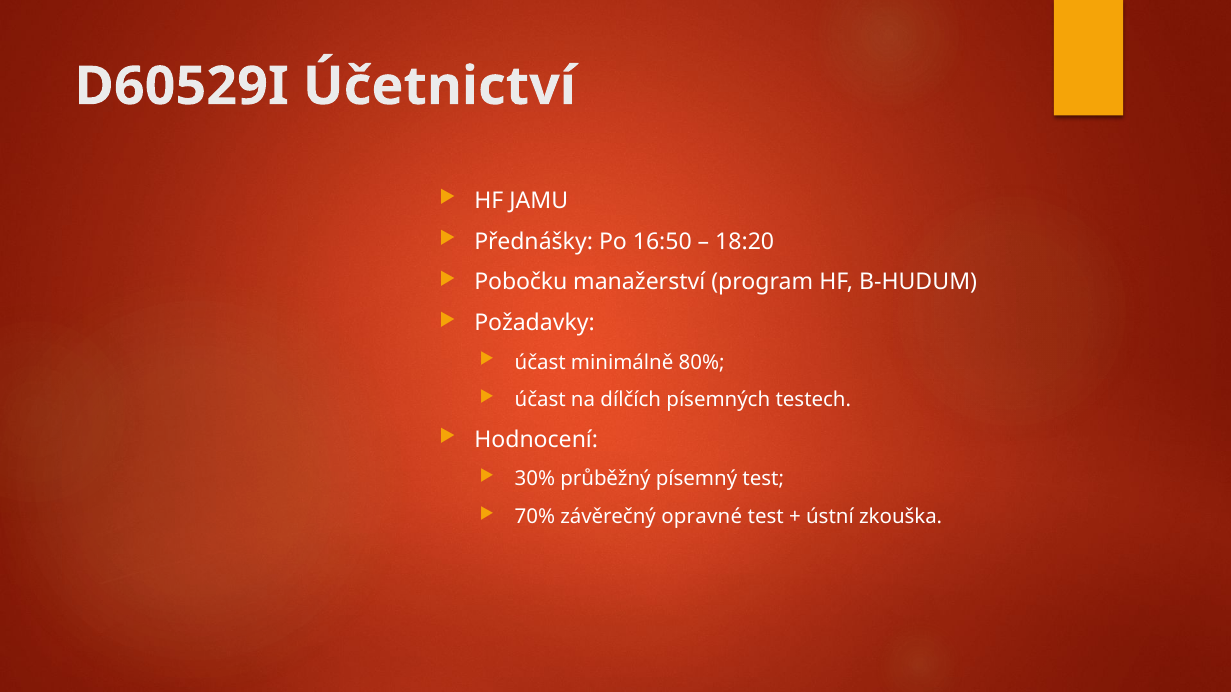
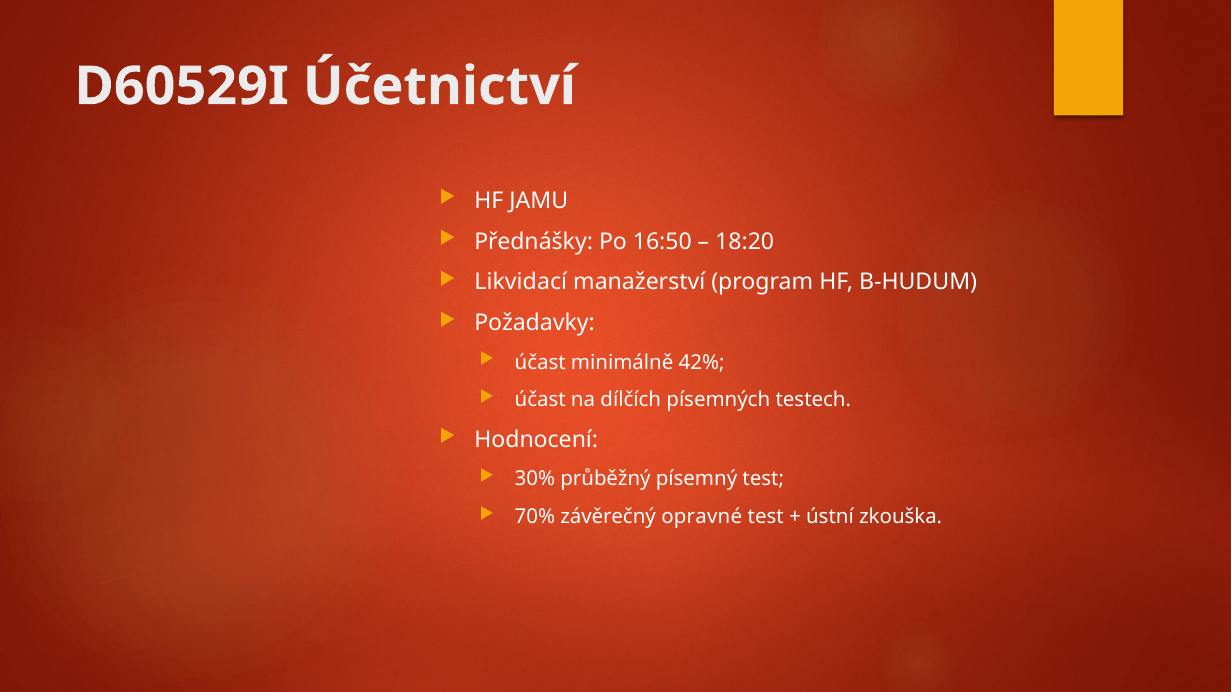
Pobočku: Pobočku -> Likvidací (521, 283)
80%: 80% -> 42% (702, 363)
